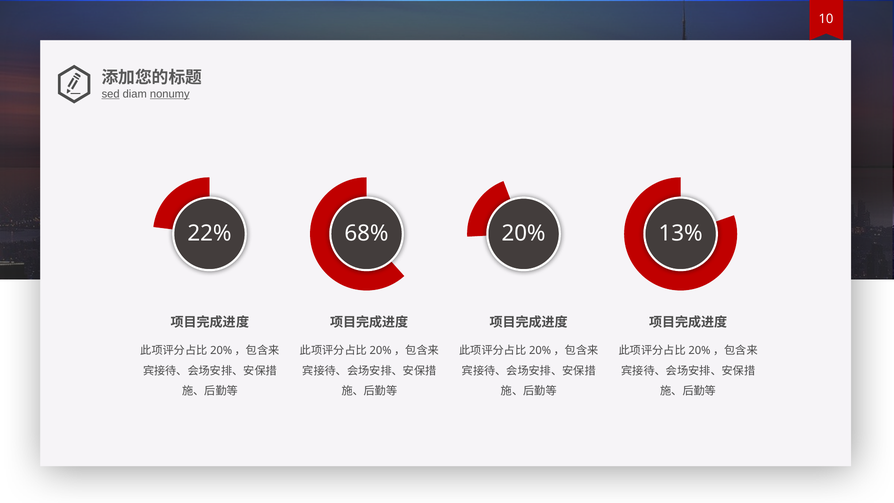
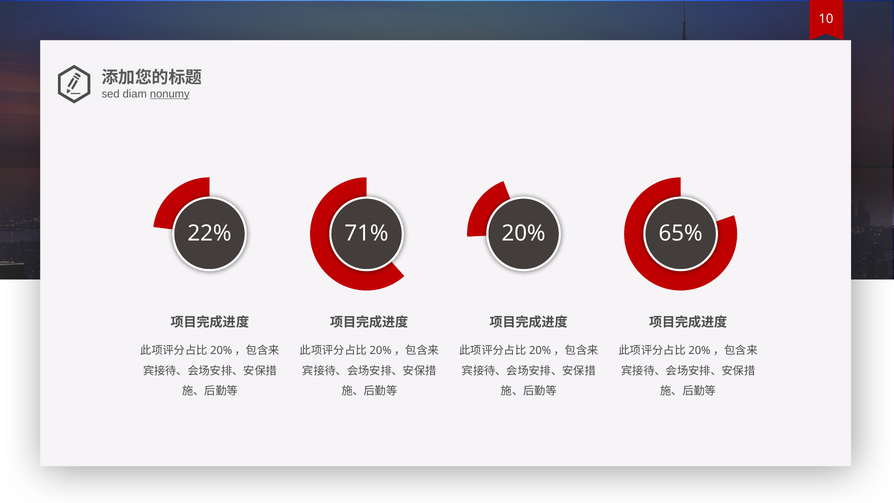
sed underline: present -> none (111, 94)
68%: 68% -> 71% (367, 233)
13%: 13% -> 65% (681, 233)
